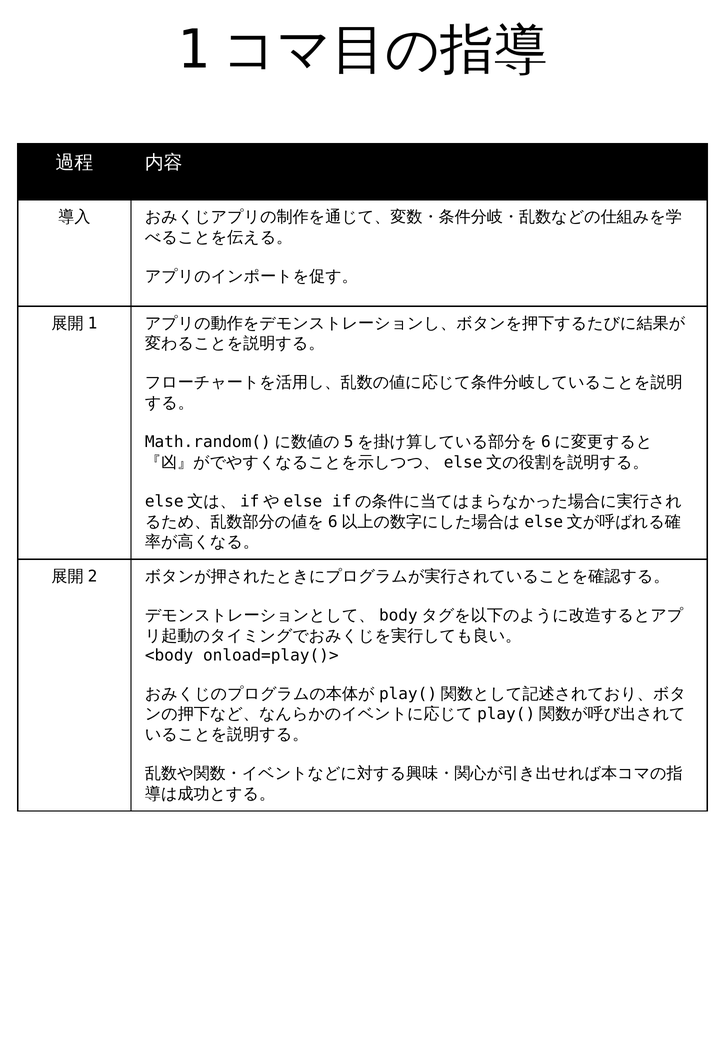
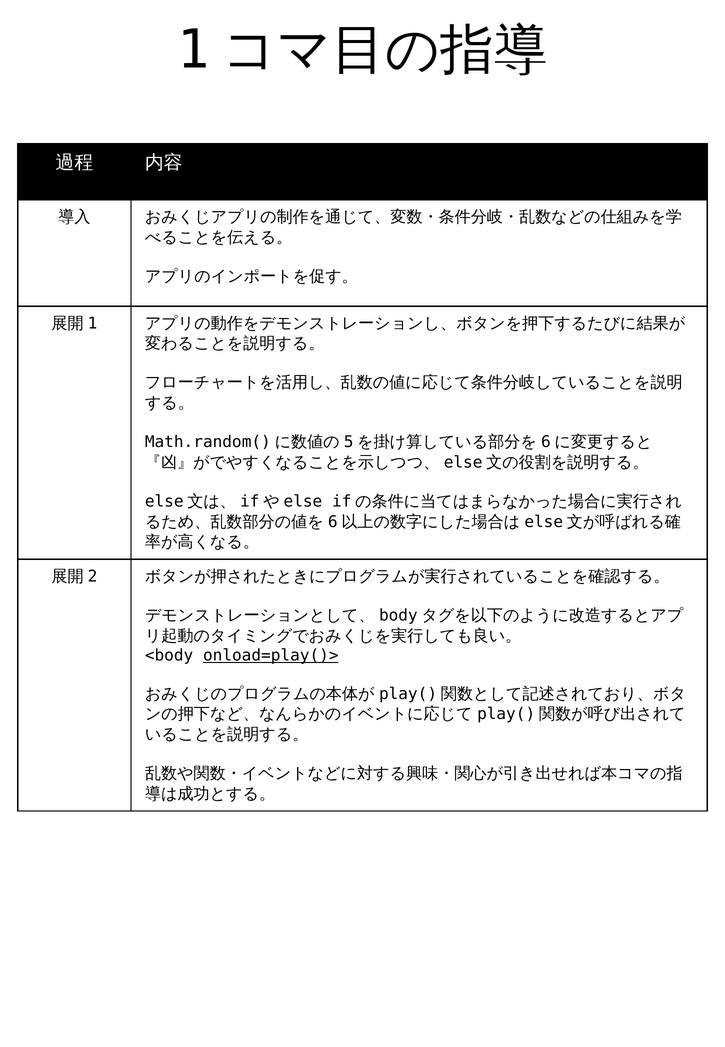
onload=play()> underline: none -> present (271, 656)
